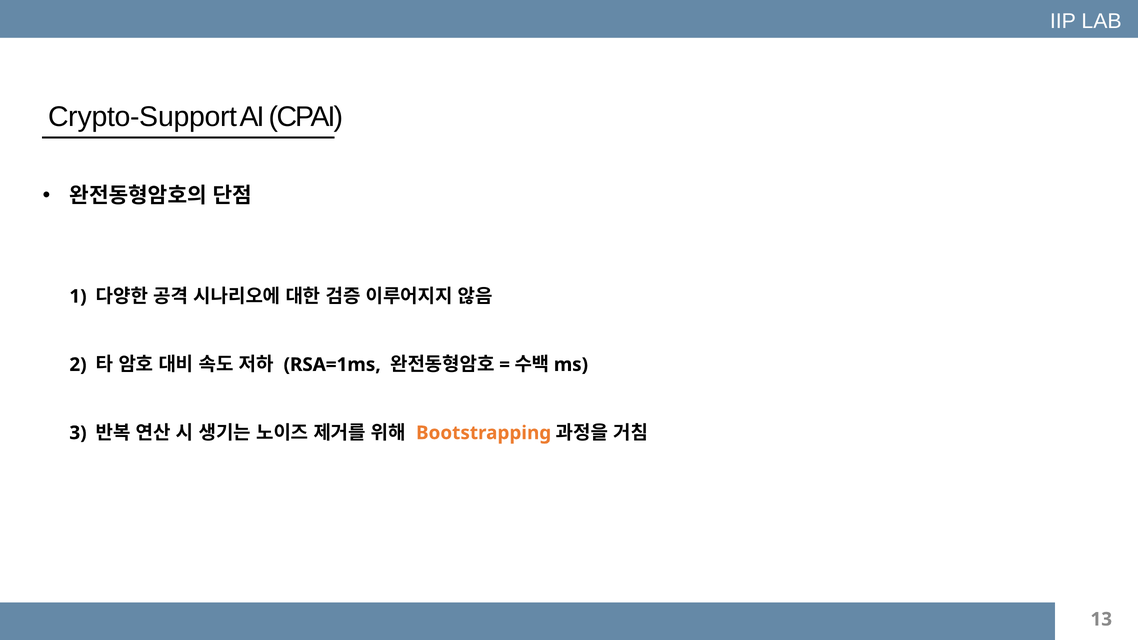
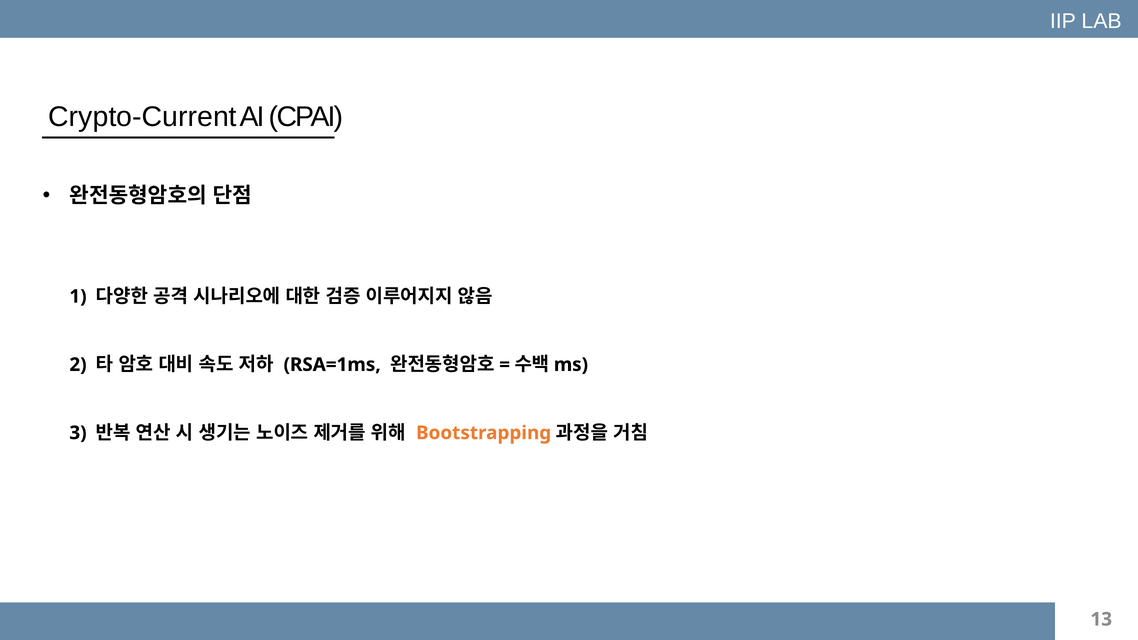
Crypto-Support: Crypto-Support -> Crypto-Current (143, 117)
